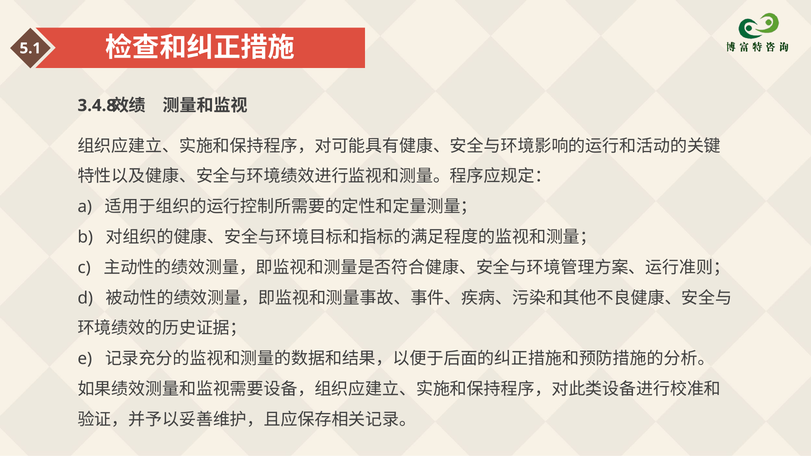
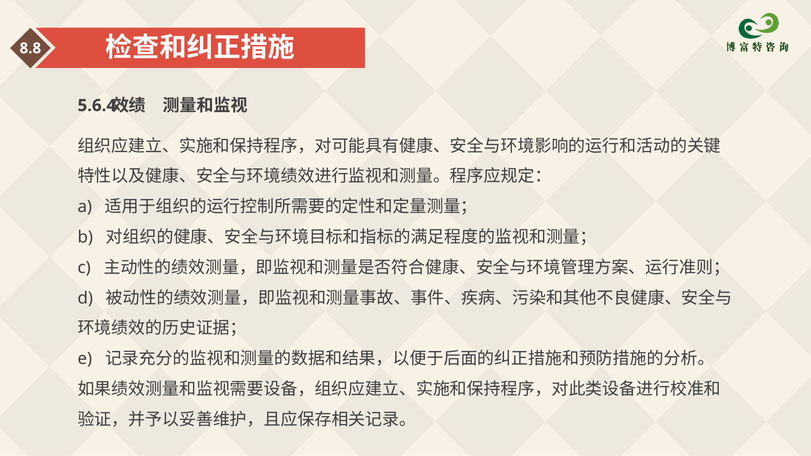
5.1: 5.1 -> 8.8 (30, 48)
3.4.8: 3.4.8 -> 5.6.4 (97, 106)
